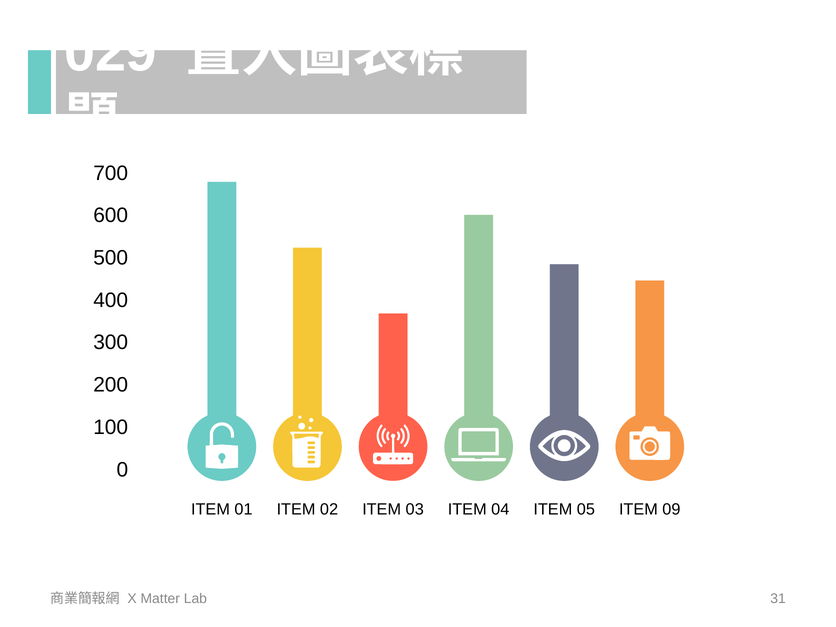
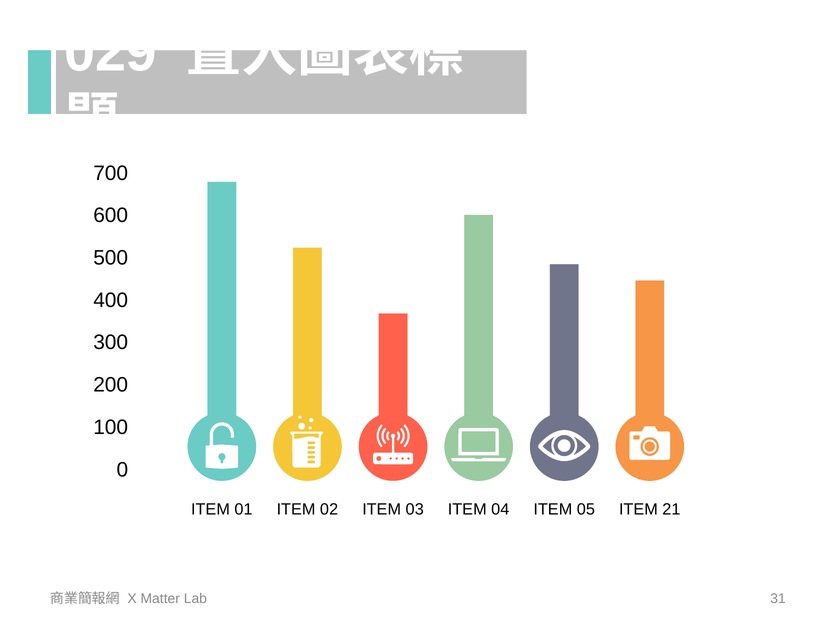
09: 09 -> 21 (671, 510)
